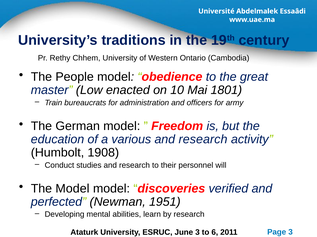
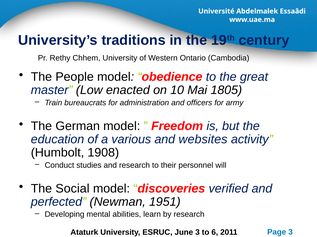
1801: 1801 -> 1805 (226, 90)
various and research: research -> websites (203, 140)
The Model: Model -> Social (72, 189)
